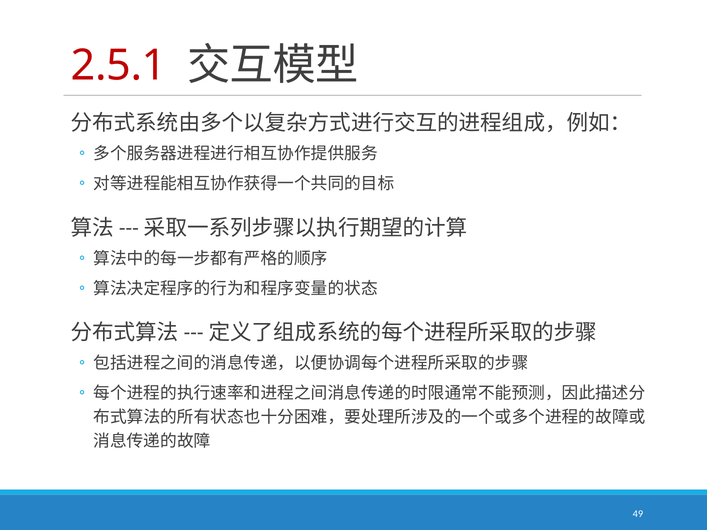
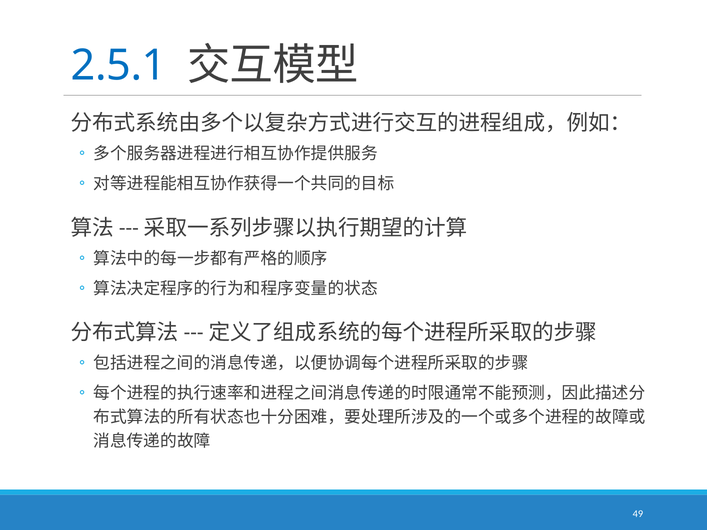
2.5.1 colour: red -> blue (119, 66)
